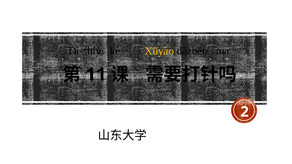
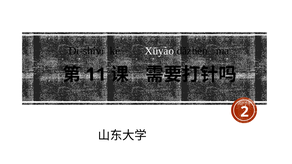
Xūyào colour: yellow -> white (159, 51)
